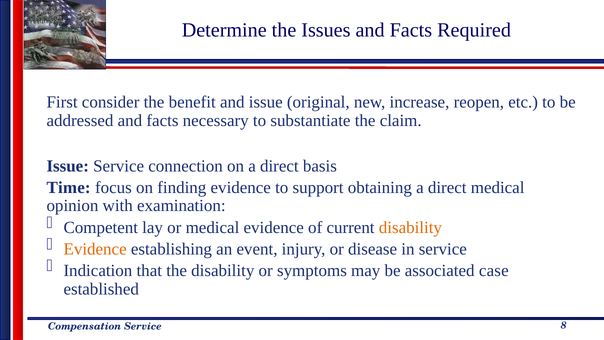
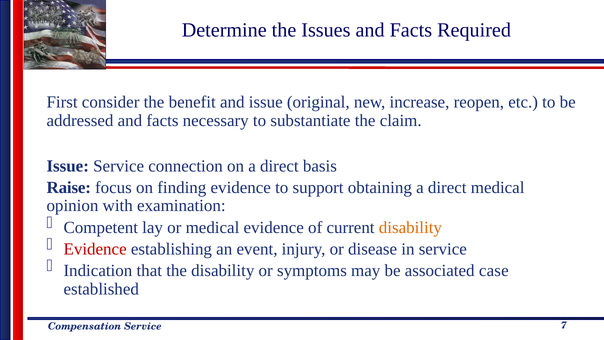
Time: Time -> Raise (69, 187)
Evidence colour: orange -> red (95, 249)
8: 8 -> 7 (564, 325)
